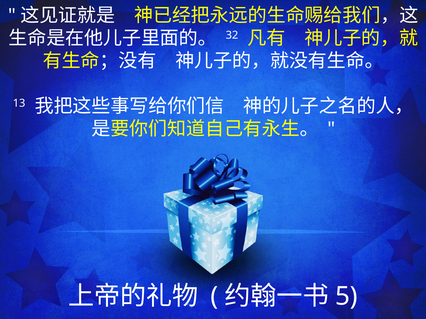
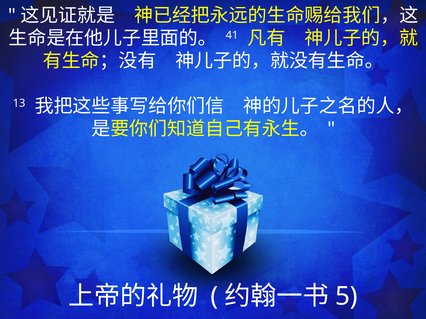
32: 32 -> 41 (232, 35)
